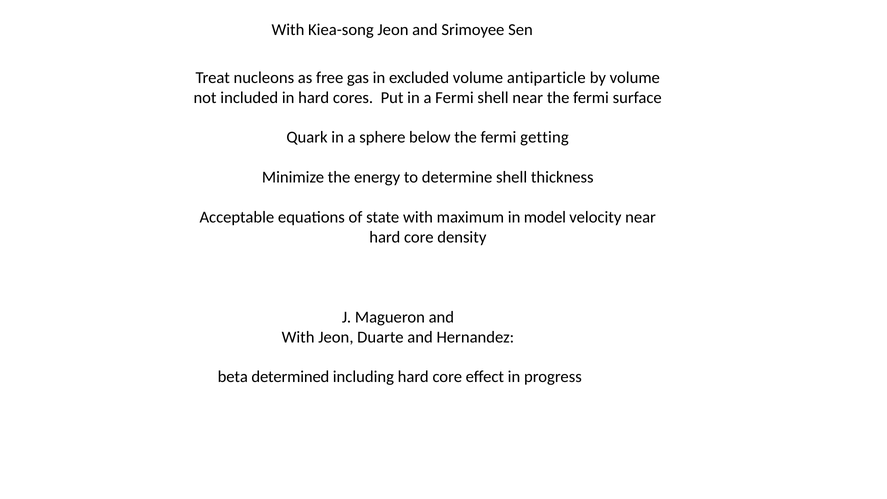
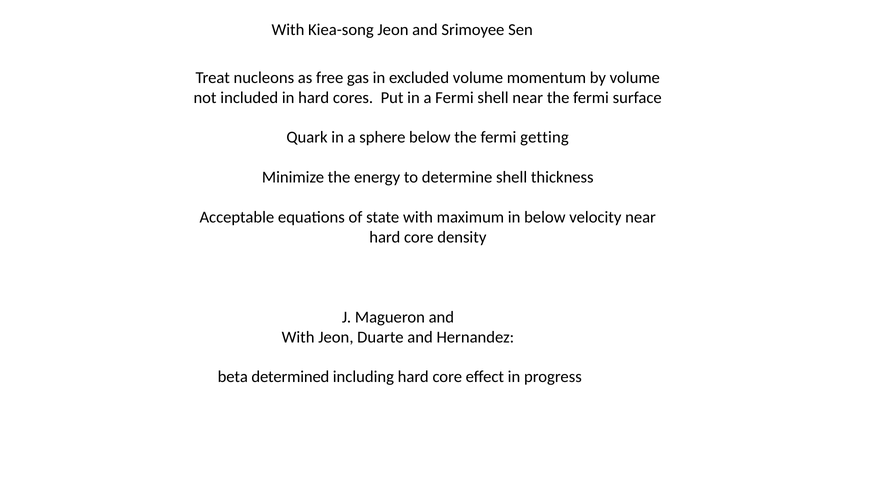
antiparticle: antiparticle -> momentum (546, 78)
in model: model -> below (545, 217)
